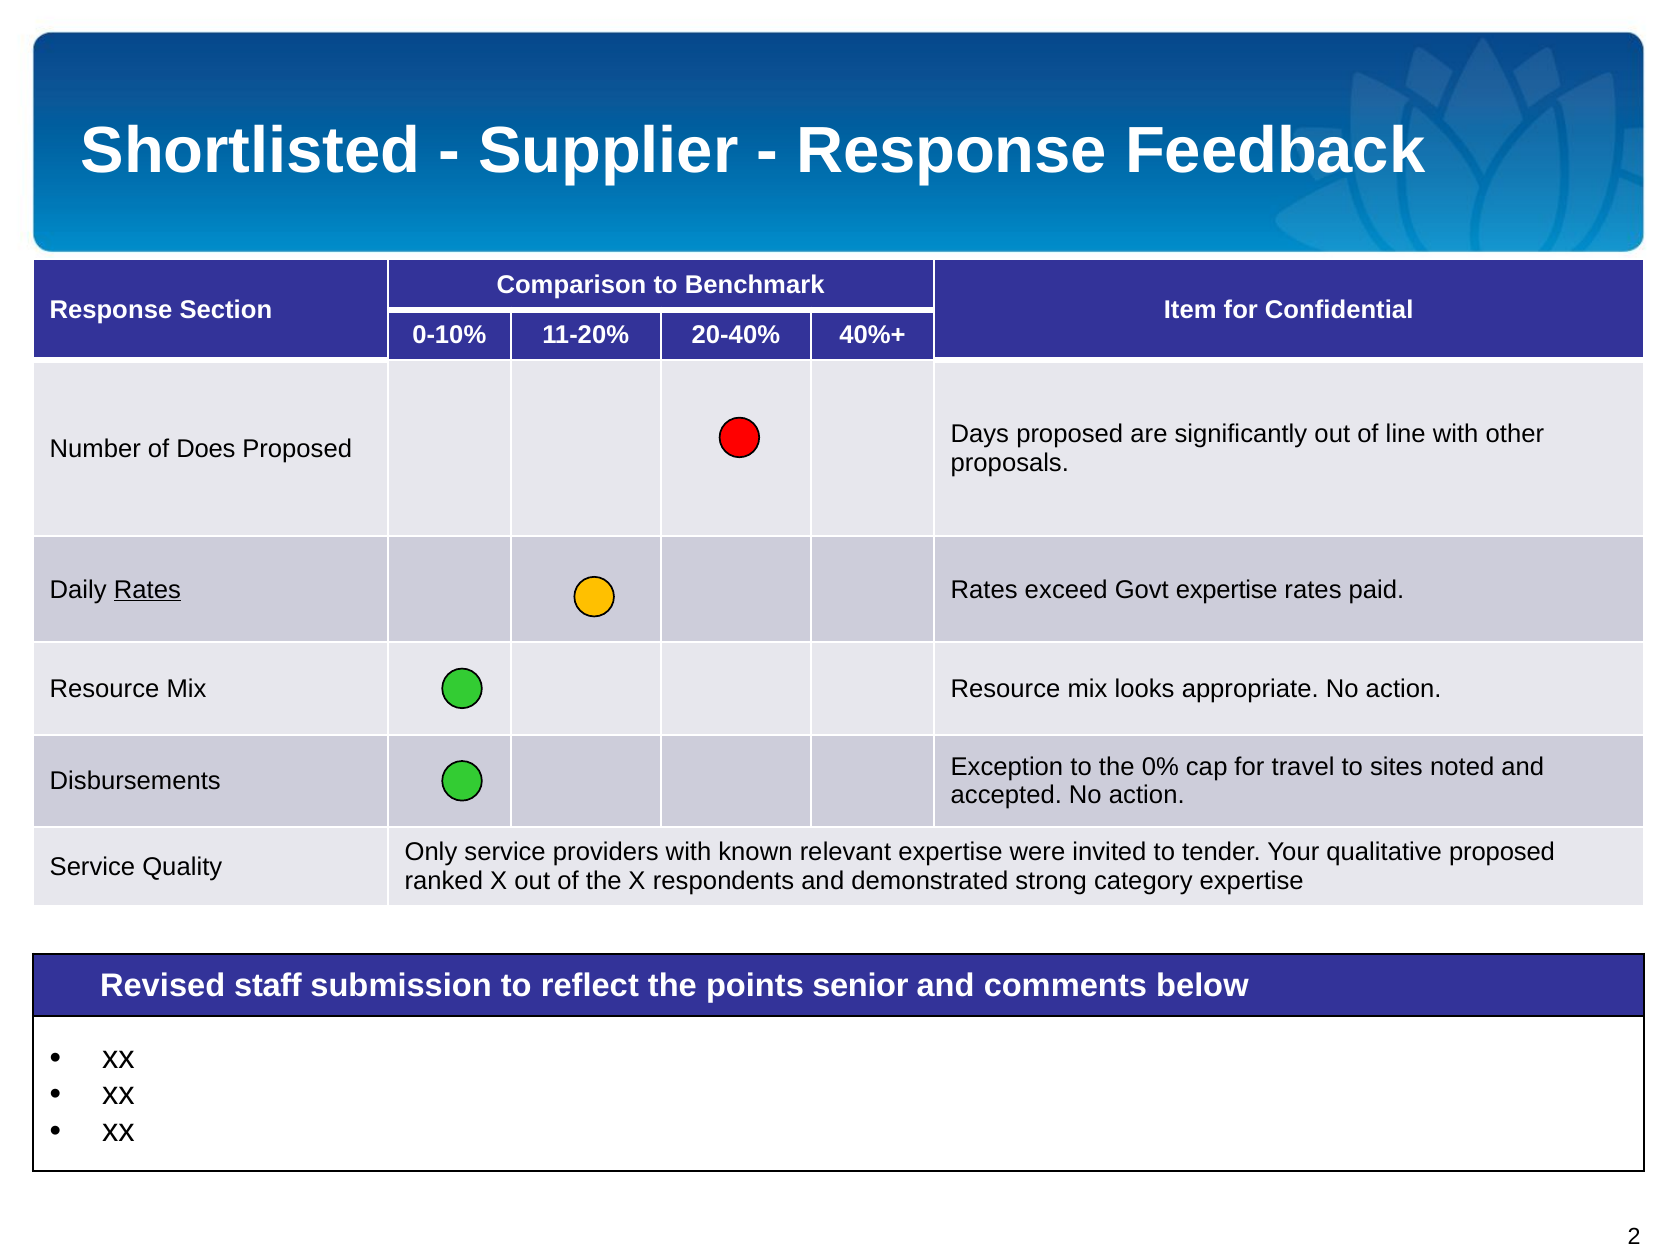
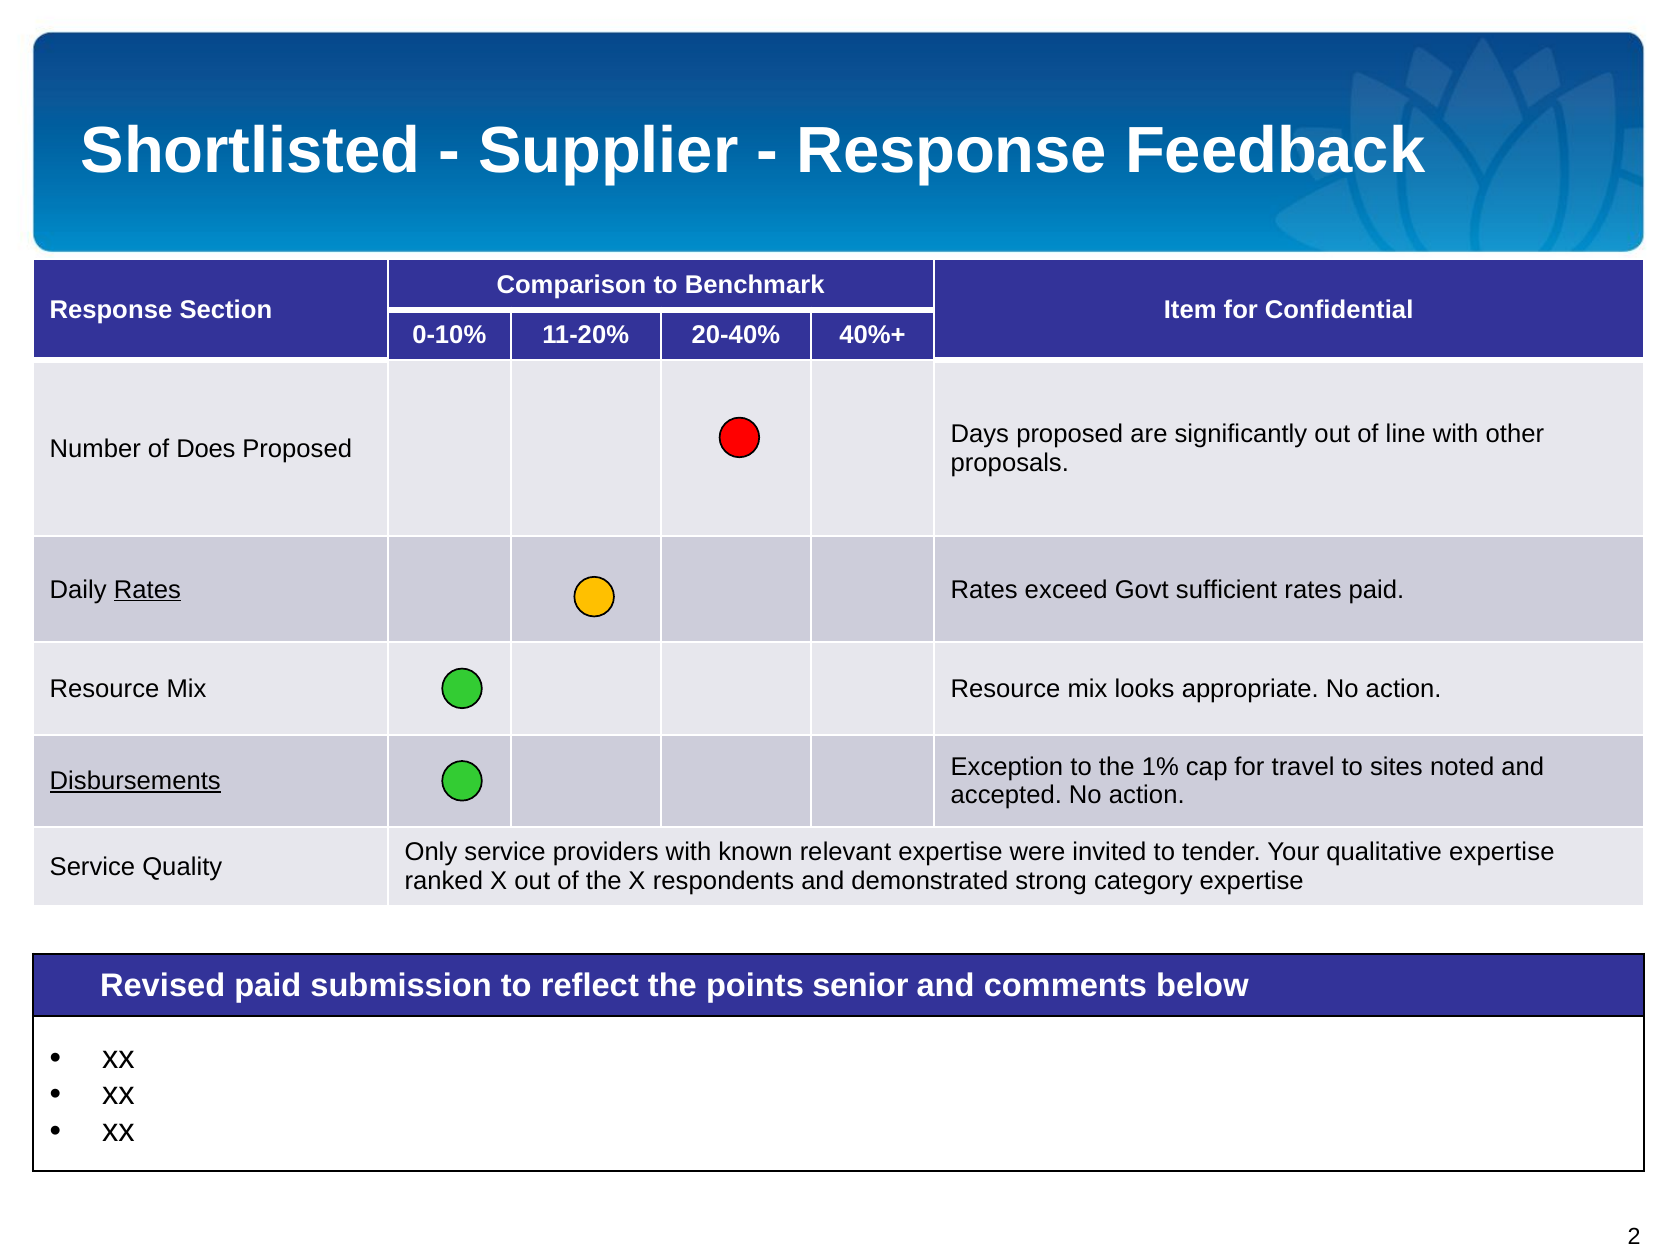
Govt expertise: expertise -> sufficient (1227, 590)
0%: 0% -> 1% (1160, 767)
Disbursements underline: none -> present (135, 781)
qualitative proposed: proposed -> expertise (1502, 852)
Revised staff: staff -> paid (268, 985)
